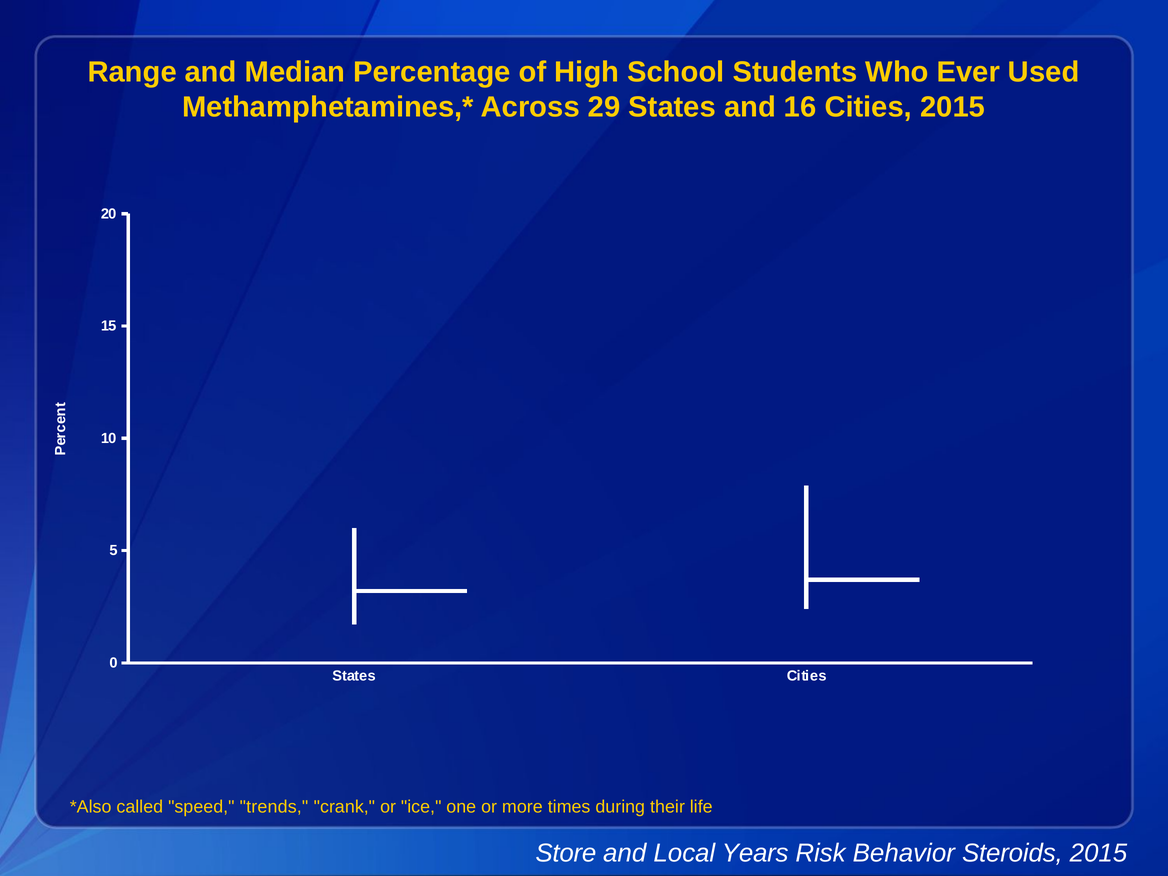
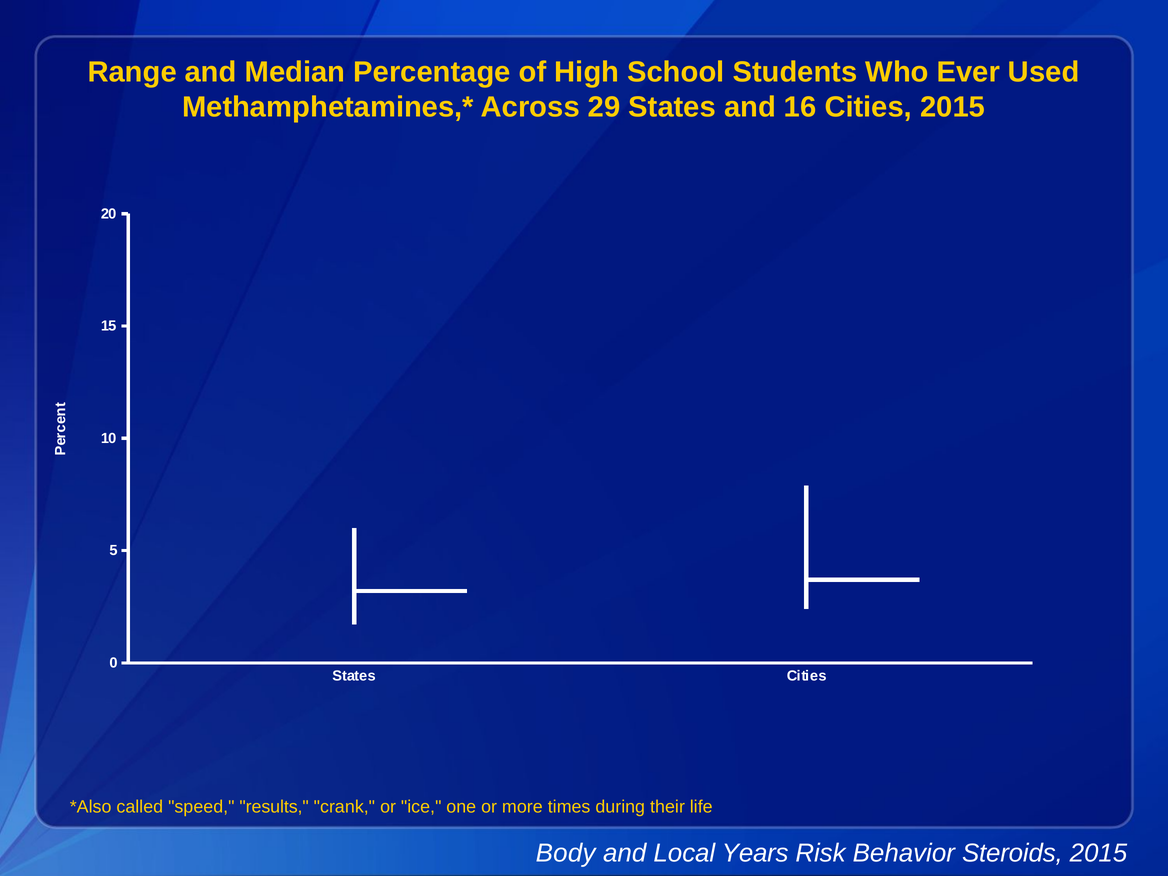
trends: trends -> results (274, 807)
Store: Store -> Body (566, 853)
